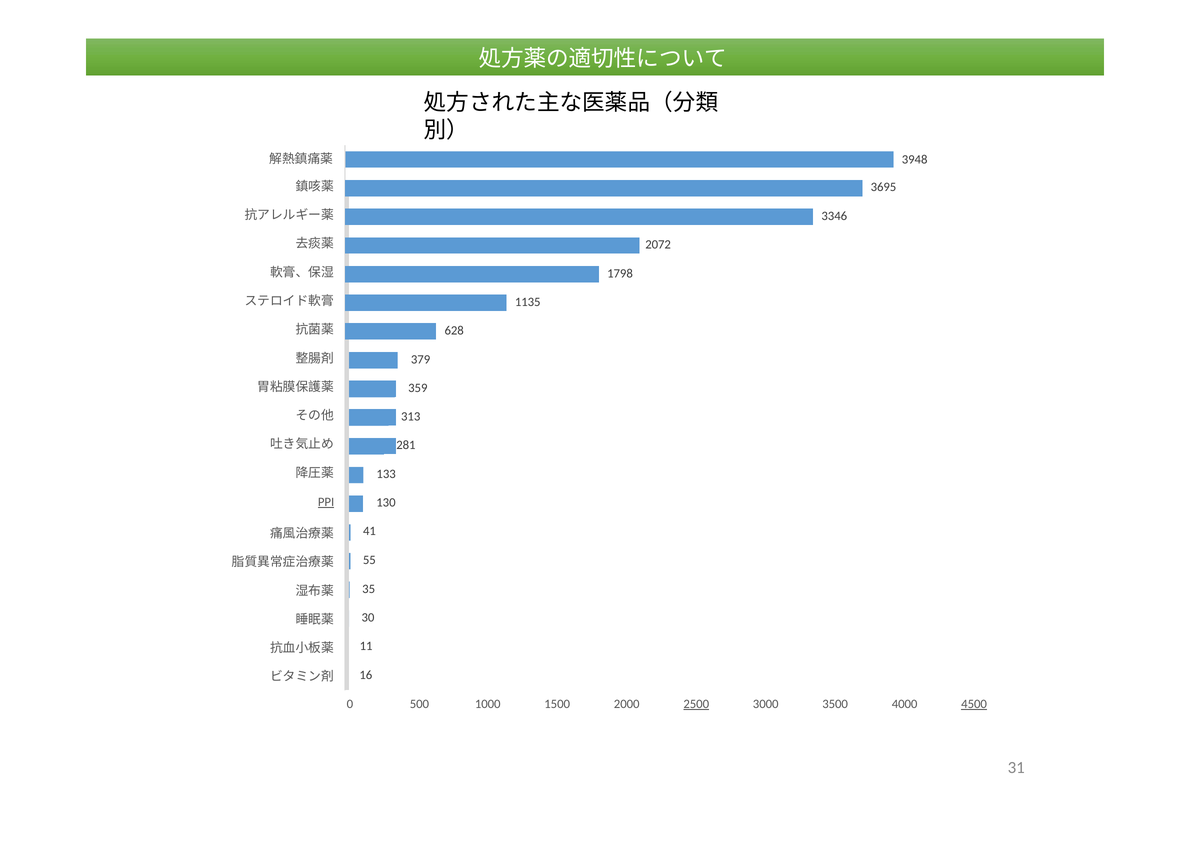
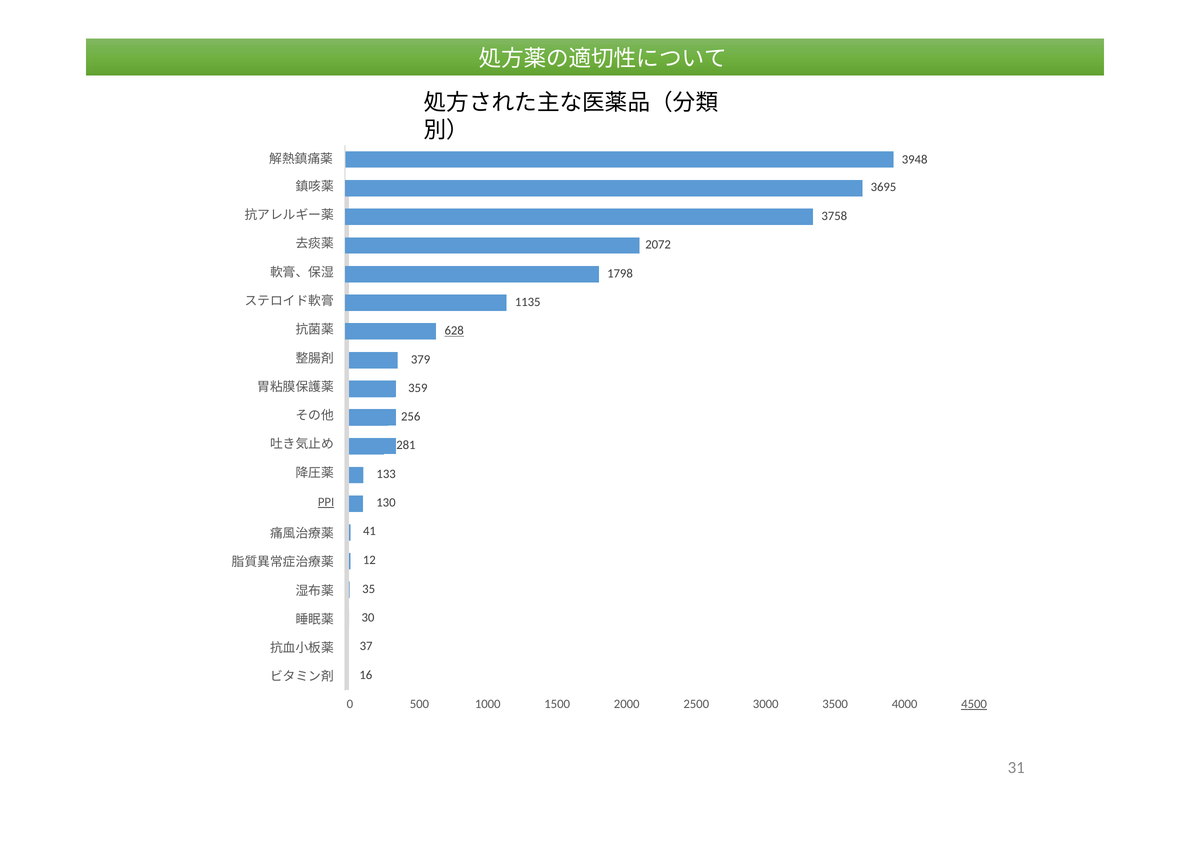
3346: 3346 -> 3758 (834, 216)
628 underline: none -> present (454, 331)
313: 313 -> 256 (411, 416)
55: 55 -> 12 (369, 560)
11: 11 -> 37 (366, 646)
2500 underline: present -> none (696, 704)
